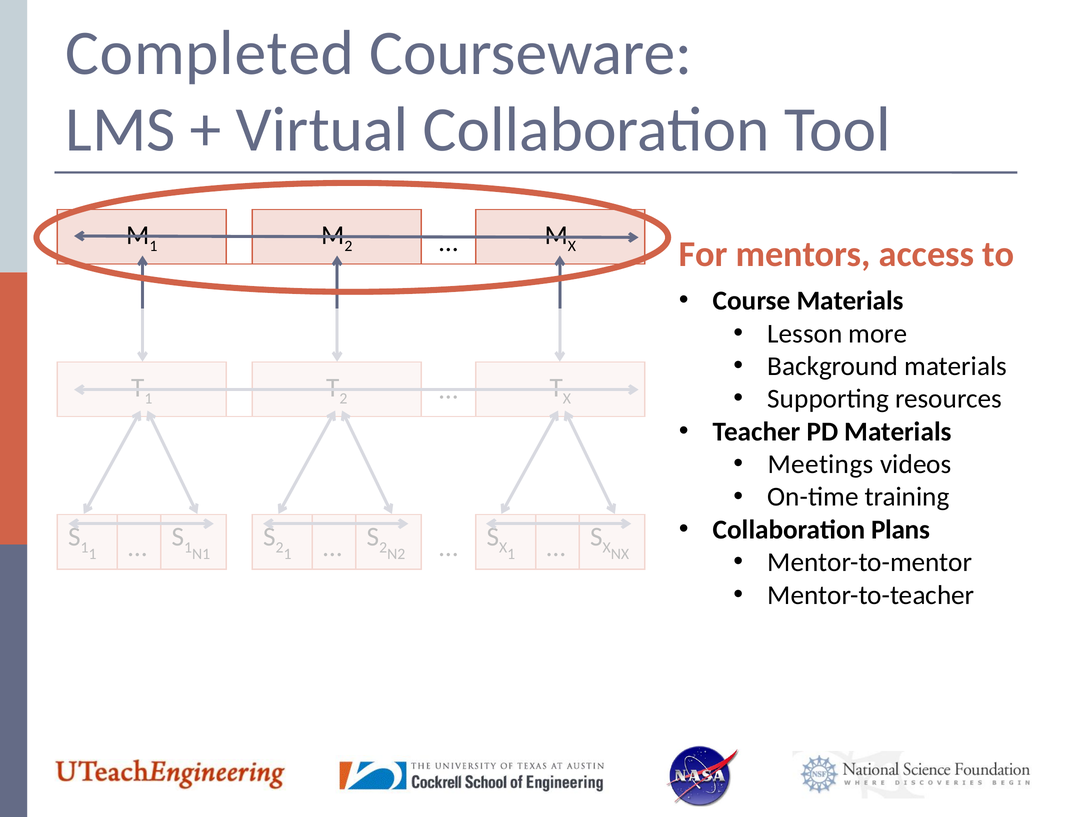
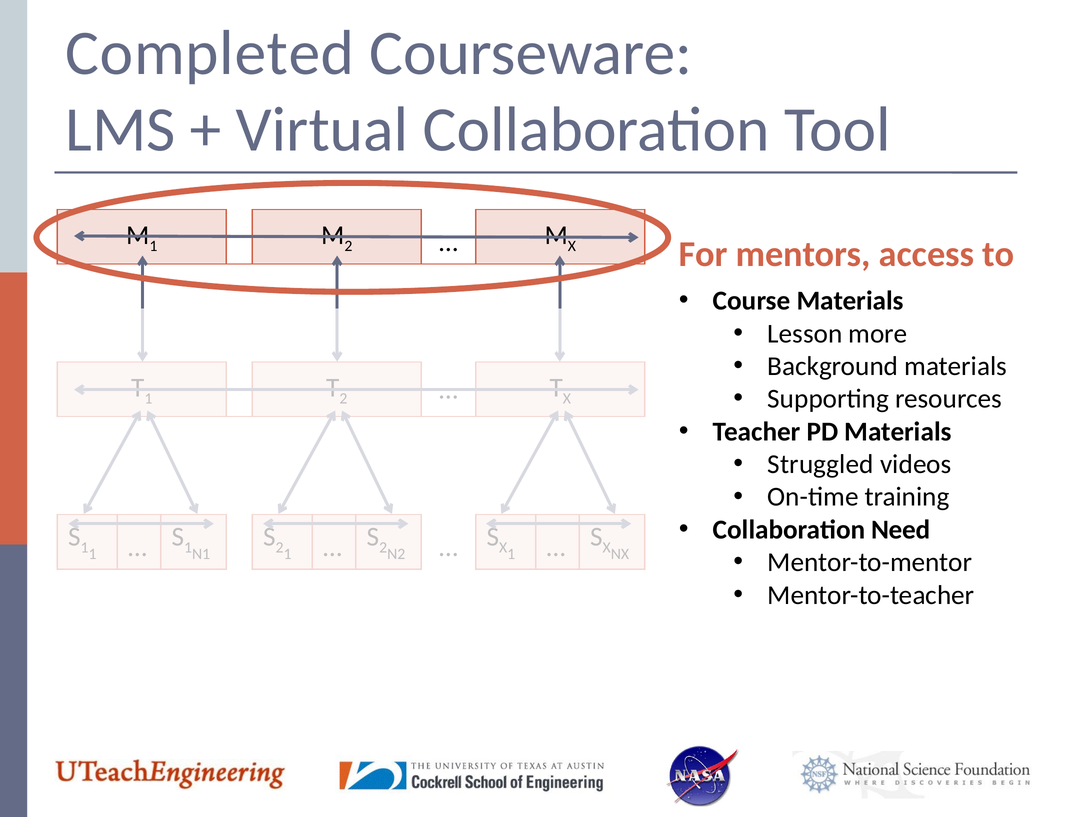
Meetings: Meetings -> Struggled (821, 465)
Plans: Plans -> Need (901, 530)
